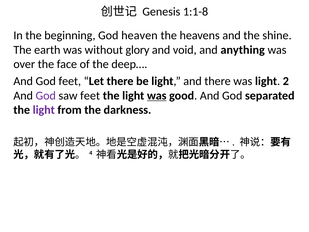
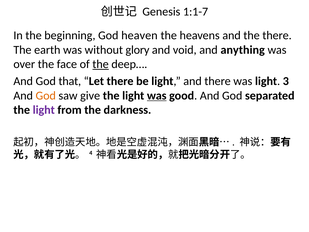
1:1-8: 1:1-8 -> 1:1-7 (196, 12)
the shine: shine -> there (277, 35)
the underline: none -> present (101, 64)
God feet: feet -> that (70, 81)
2: 2 -> 3 (286, 81)
God colour: purple -> orange (46, 95)
saw feet: feet -> give (90, 95)
